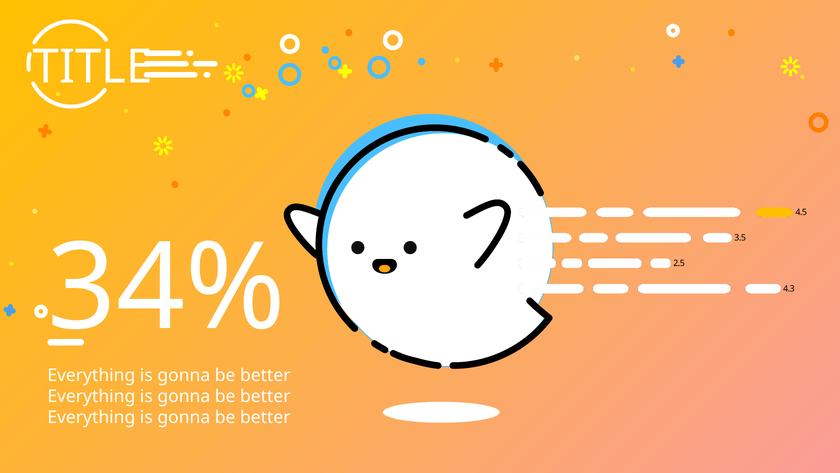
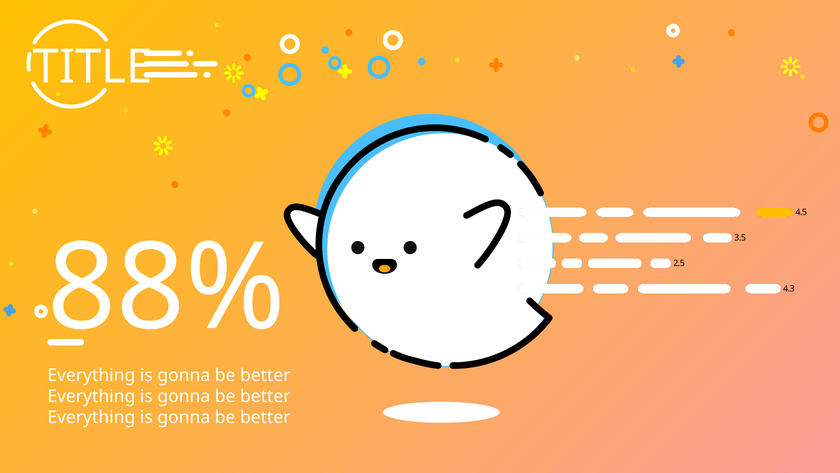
34%: 34% -> 88% (167, 288)
